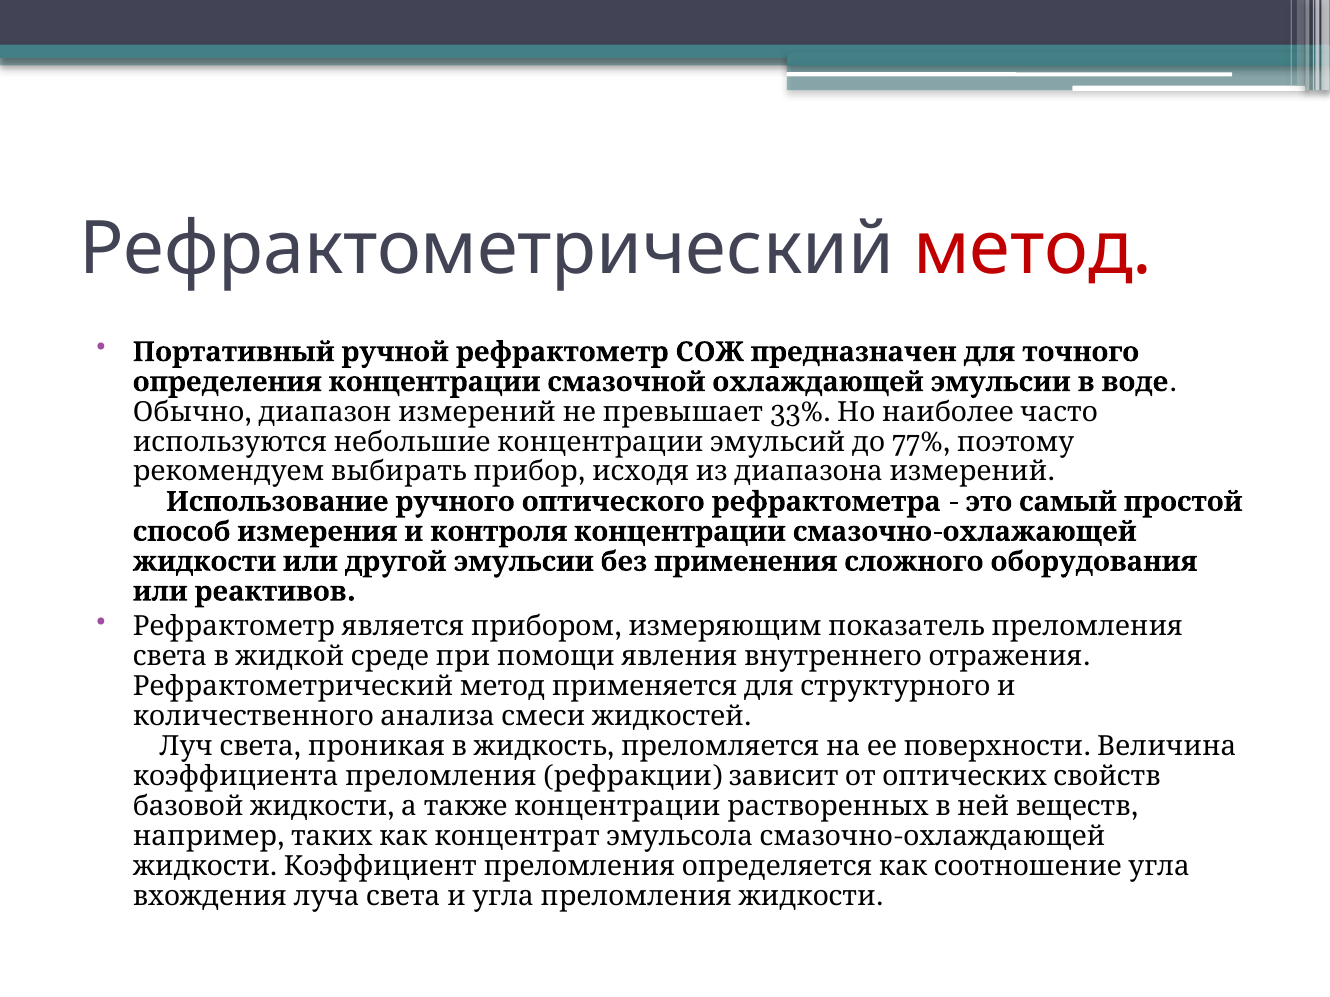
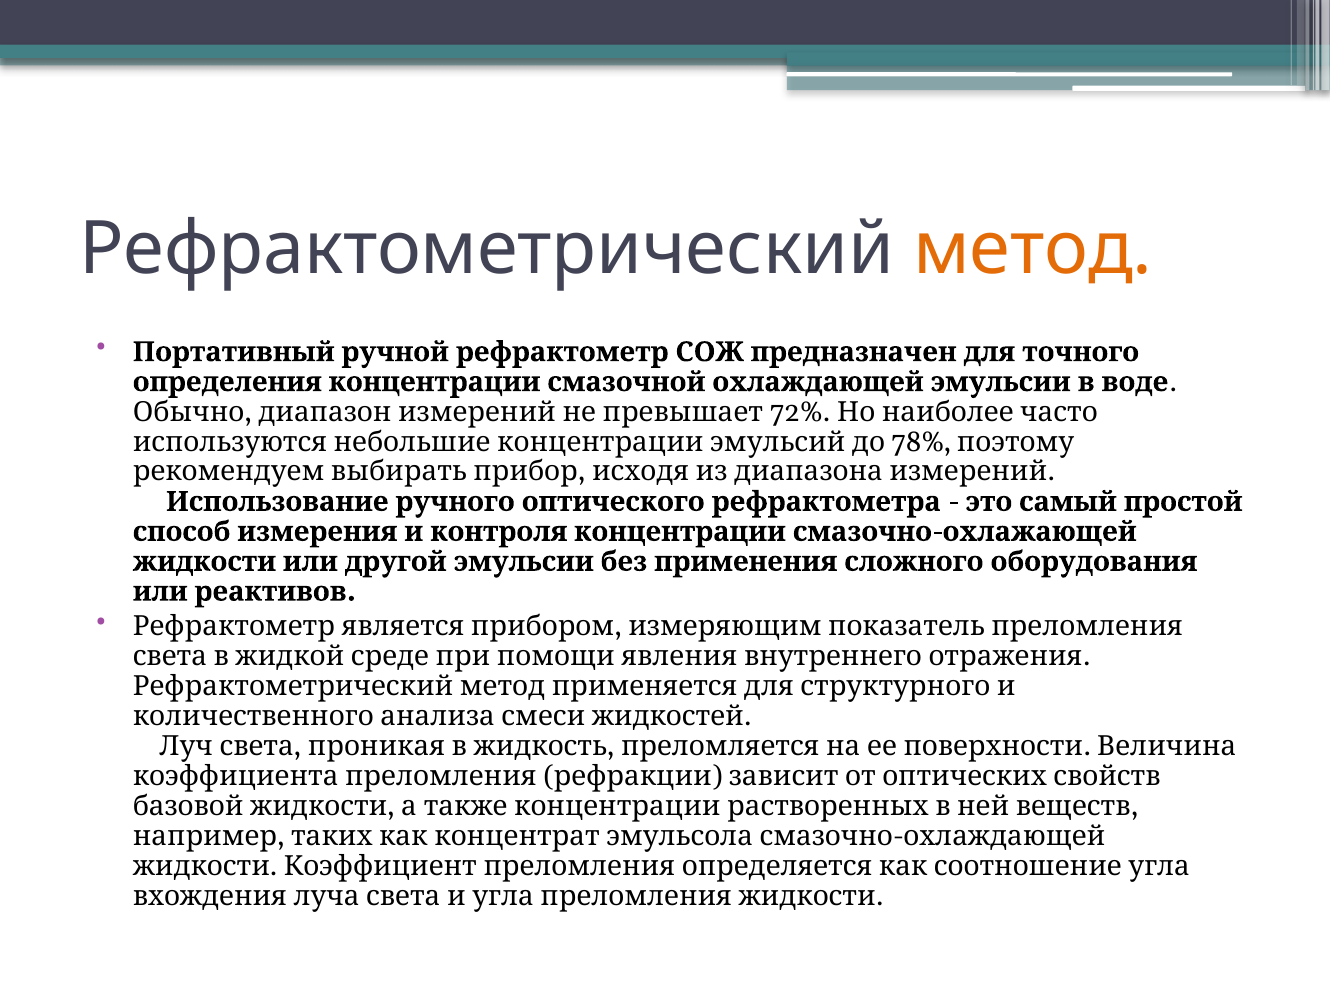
метод colour: red -> orange (1033, 249)
33%: 33% -> 72% (800, 412)
77%: 77% -> 78% (922, 442)
